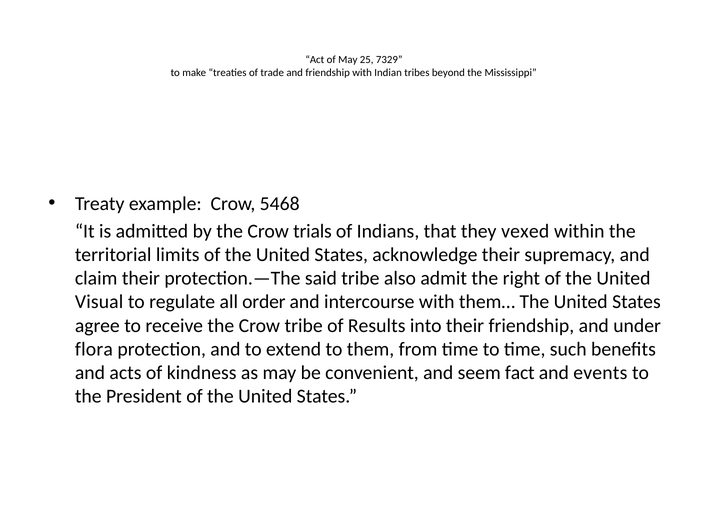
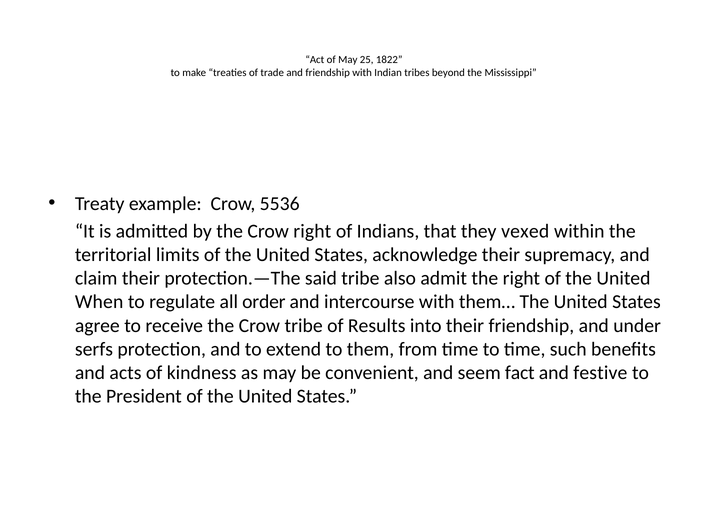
7329: 7329 -> 1822 (389, 60)
5468: 5468 -> 5536 (280, 204)
Crow trials: trials -> right (312, 231)
Visual: Visual -> When (99, 302)
flora: flora -> serfs (94, 349)
events: events -> festive (600, 373)
